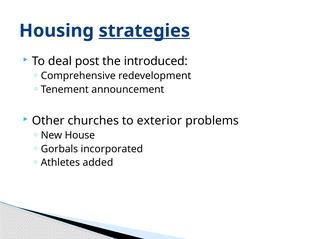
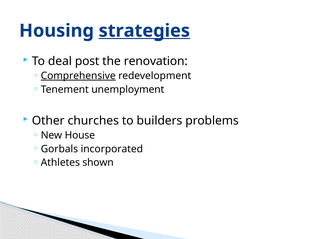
introduced: introduced -> renovation (156, 61)
Comprehensive underline: none -> present (78, 76)
announcement: announcement -> unemployment (128, 90)
exterior: exterior -> builders (159, 121)
added: added -> shown (98, 163)
